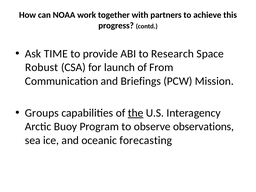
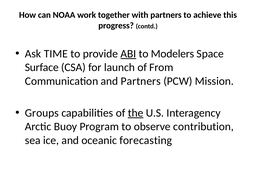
ABI underline: none -> present (128, 54)
Research: Research -> Modelers (173, 54)
Robust: Robust -> Surface (42, 67)
and Briefings: Briefings -> Partners (141, 81)
observations: observations -> contribution (203, 127)
